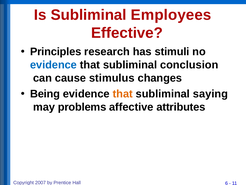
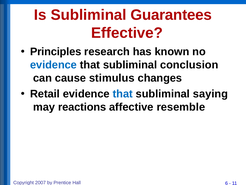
Employees: Employees -> Guarantees (171, 15)
stimuli: stimuli -> known (172, 52)
Being: Being -> Retail (45, 94)
that colour: orange -> blue (123, 94)
problems: problems -> reactions (82, 107)
attributes: attributes -> resemble (181, 107)
